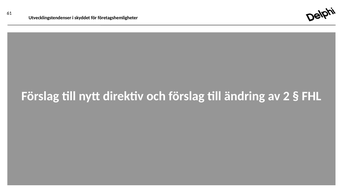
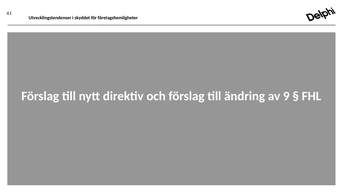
2: 2 -> 9 (286, 96)
